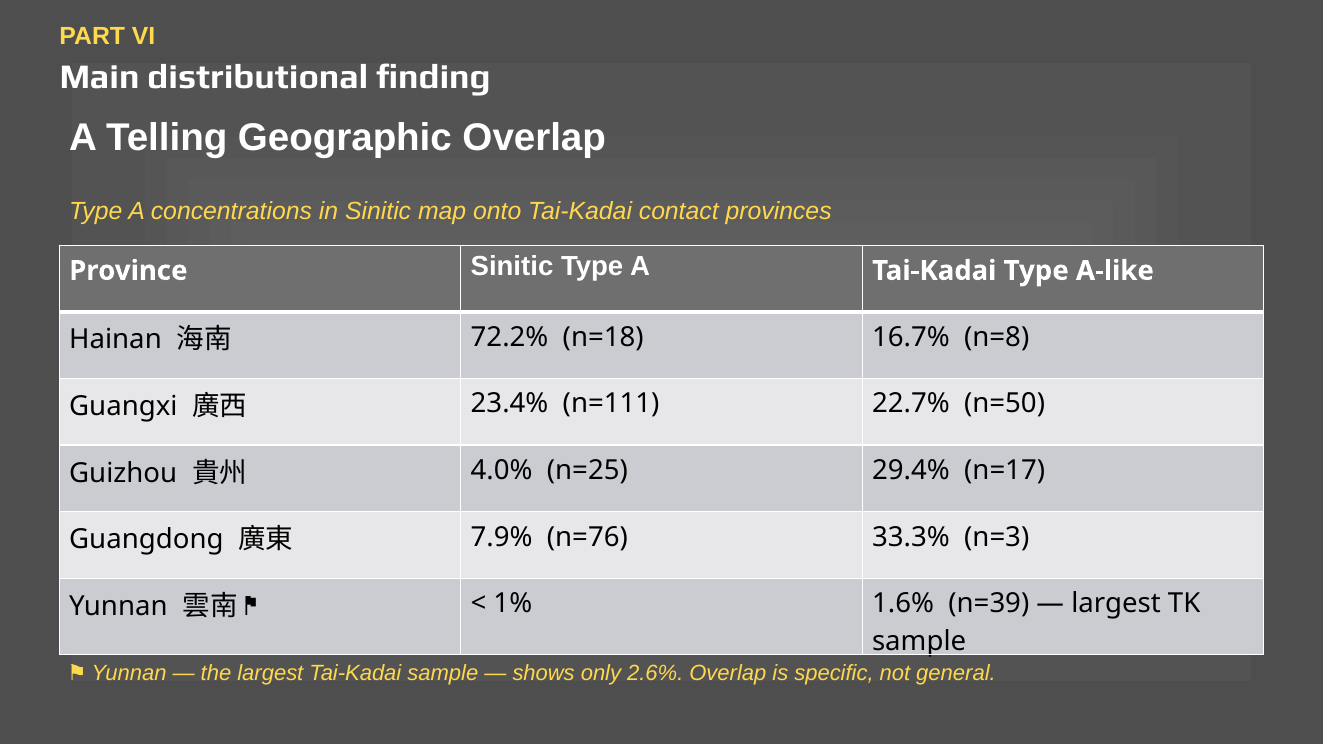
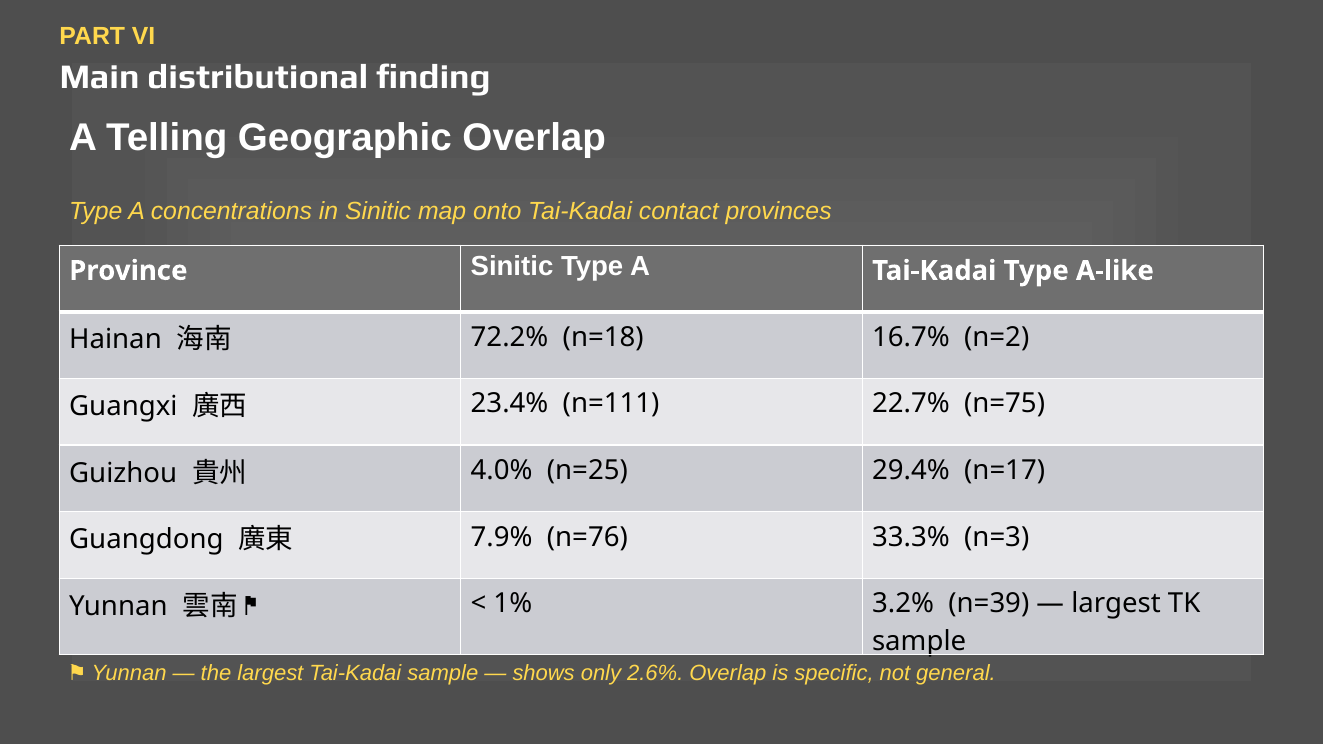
n=8: n=8 -> n=2 (997, 337)
n=50: n=50 -> n=75 (1005, 404)
1.6%: 1.6% -> 3.2% (903, 604)
